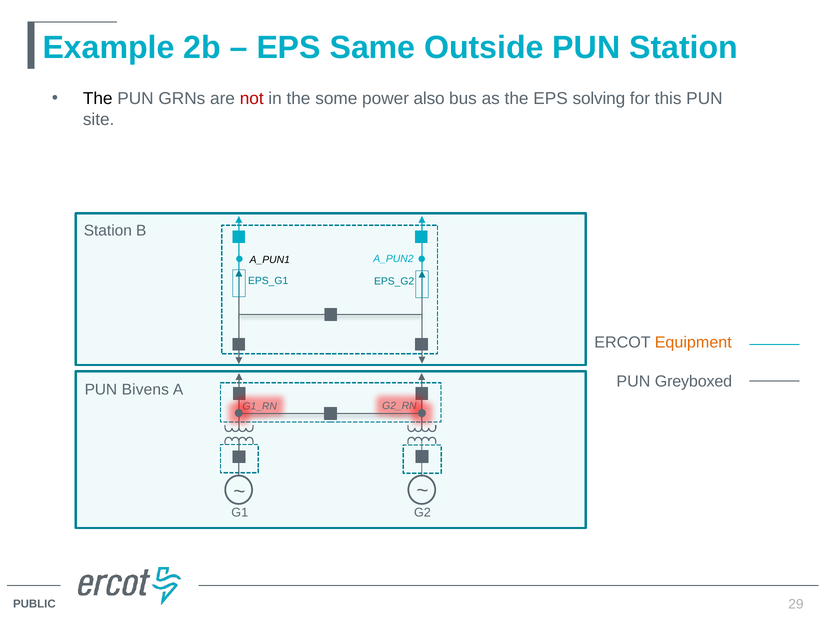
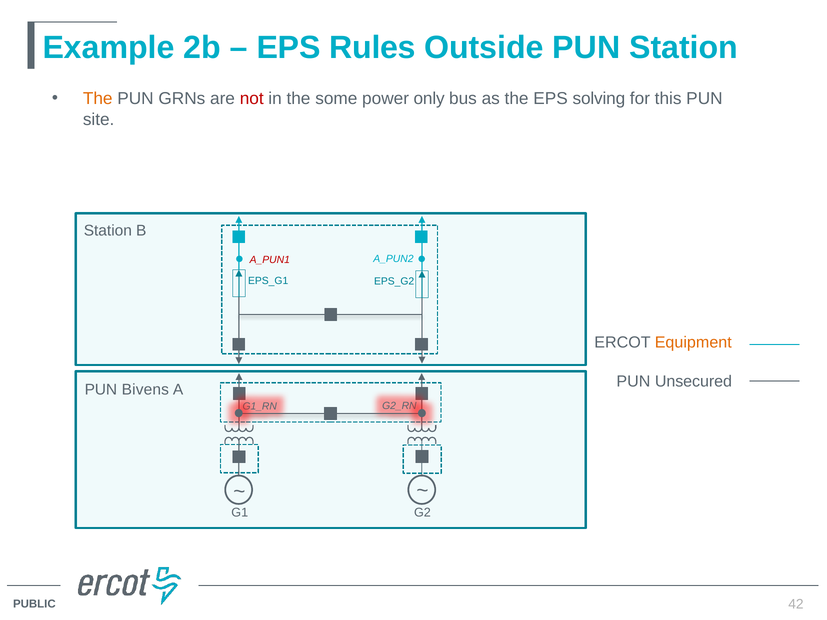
Same: Same -> Rules (373, 48)
The colour: black -> orange (98, 99)
also: also -> only (429, 99)
A_PUN1 colour: black -> red (270, 260)
Greyboxed: Greyboxed -> Unsecured (693, 381)
29: 29 -> 42 (796, 604)
